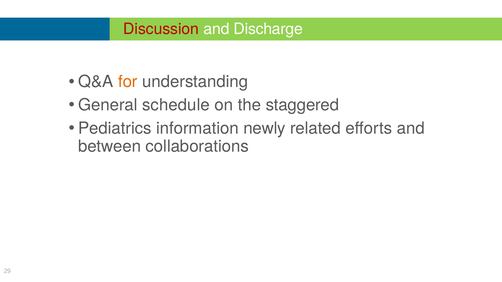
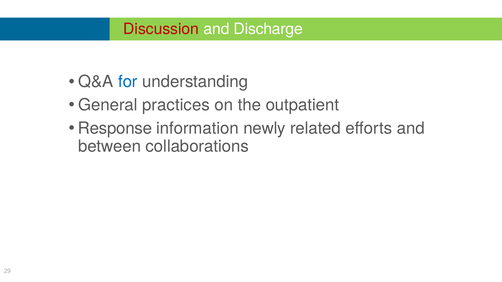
for colour: orange -> blue (128, 82)
schedule: schedule -> practices (176, 105)
staggered: staggered -> outpatient (302, 105)
Pediatrics: Pediatrics -> Response (115, 129)
